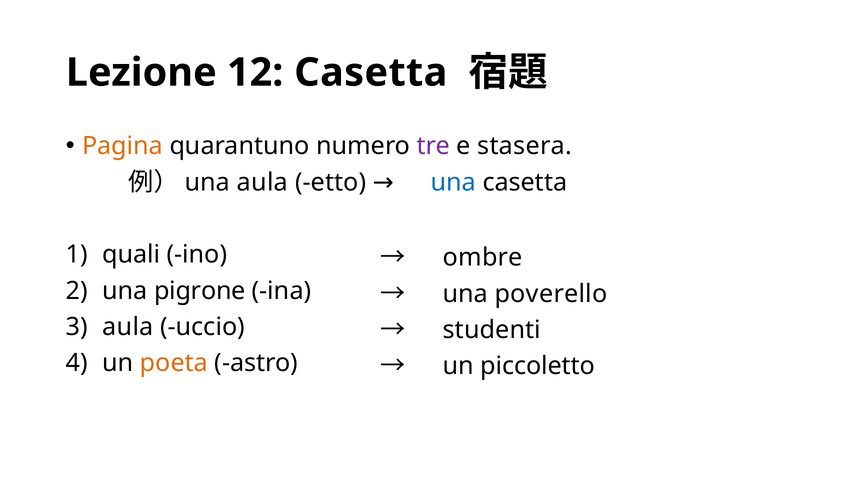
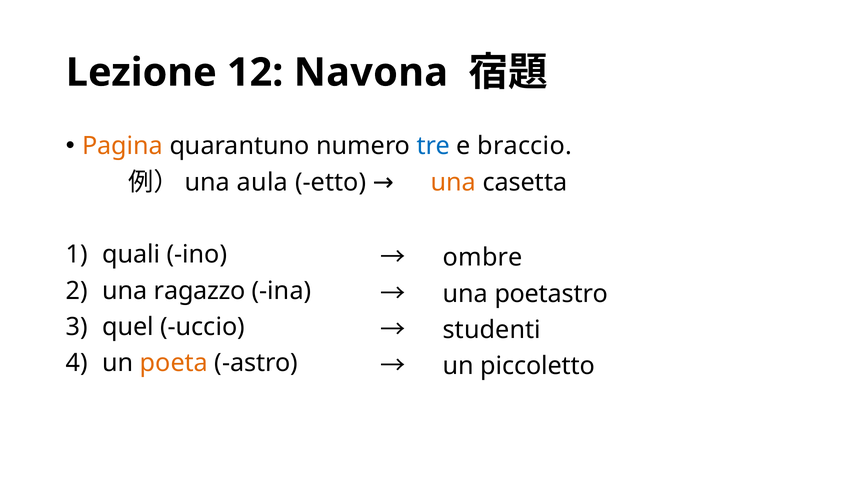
12 Casetta: Casetta -> Navona (371, 73)
tre colour: purple -> blue (433, 146)
stasera: stasera -> braccio (525, 146)
una colour: blue -> orange (454, 182)
pigrone: pigrone -> ragazzo (200, 291)
poverello: poverello -> poetastro (551, 294)
aula: aula -> quel (128, 327)
